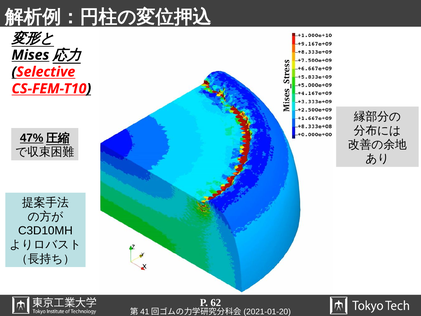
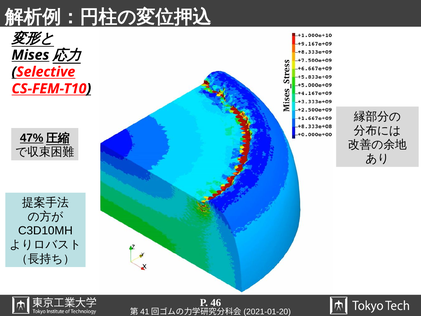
62: 62 -> 46 (216, 302)
